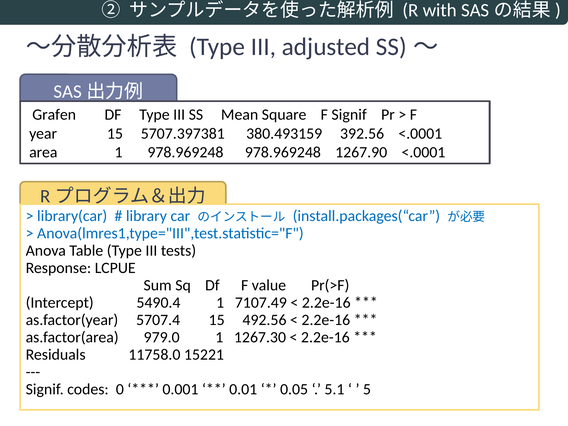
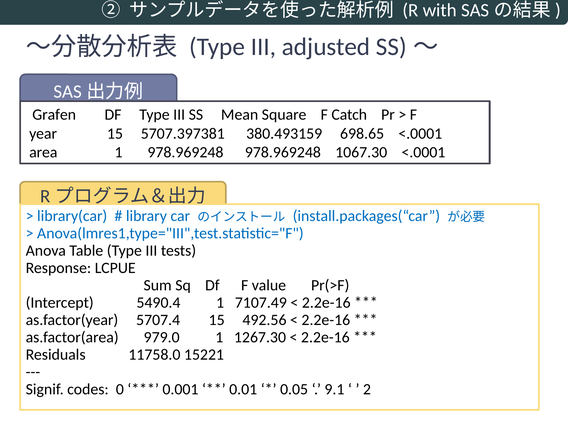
F Signif: Signif -> Catch (349, 115)
392.56: 392.56 -> 698.65 (362, 133)
1267.90: 1267.90 -> 1067.30 (361, 152)
5.1: 5.1 -> 9.1 (334, 389)
5: 5 -> 2 (367, 389)
